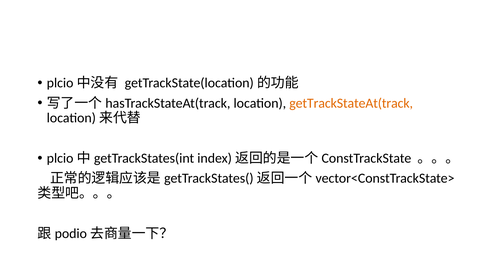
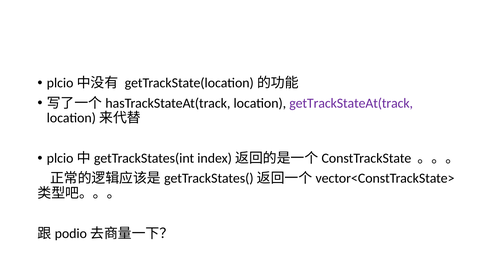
getTrackStateAt(track colour: orange -> purple (351, 103)
